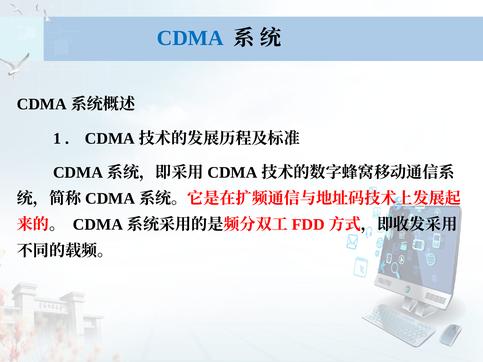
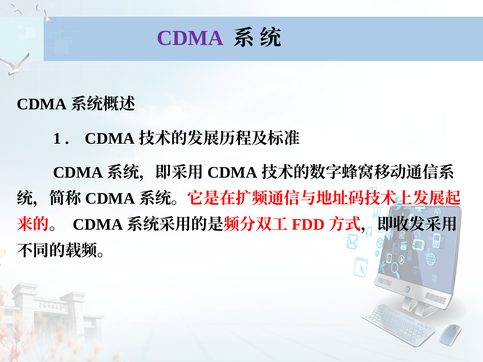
CDMA colour: blue -> purple (190, 38)
